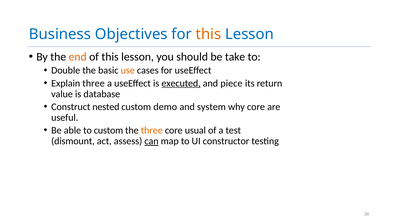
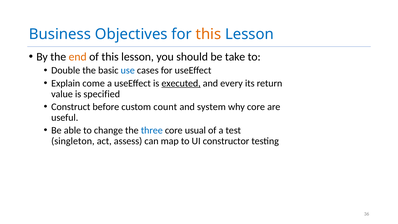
use colour: orange -> blue (128, 70)
Explain three: three -> come (94, 83)
piece: piece -> every (231, 83)
database: database -> specified (102, 94)
nested: nested -> before (106, 107)
demo: demo -> count (165, 107)
to custom: custom -> change (108, 130)
three colour: orange -> blue (152, 130)
dismount: dismount -> singleton (73, 141)
can underline: present -> none (151, 141)
